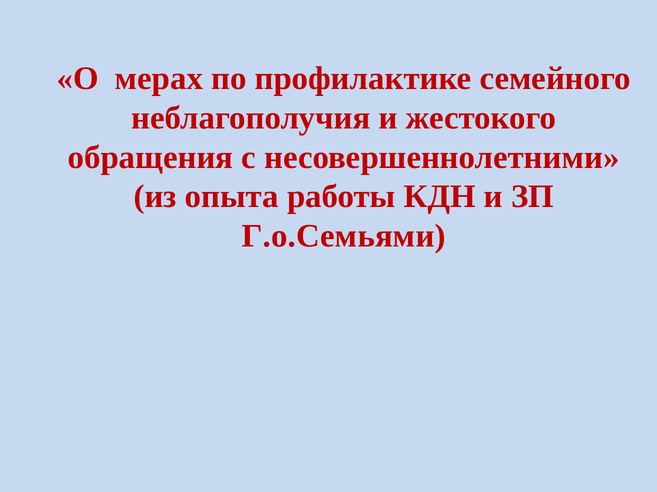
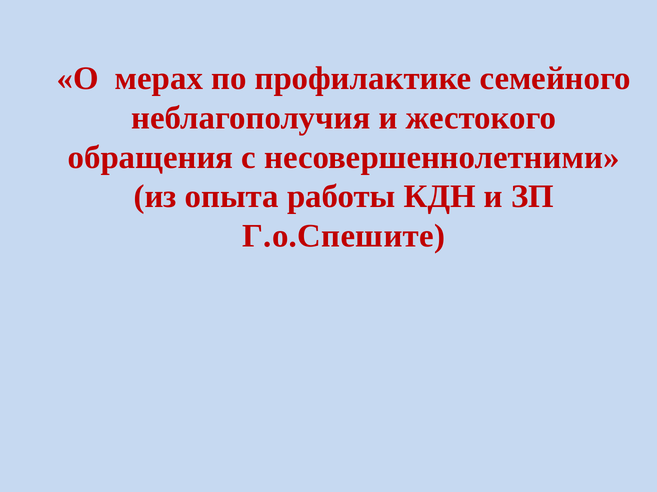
Г.о.Семьями: Г.о.Семьями -> Г.о.Спешите (344, 236)
